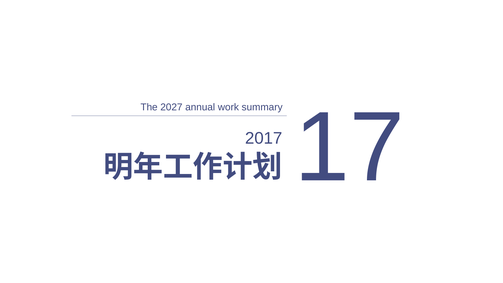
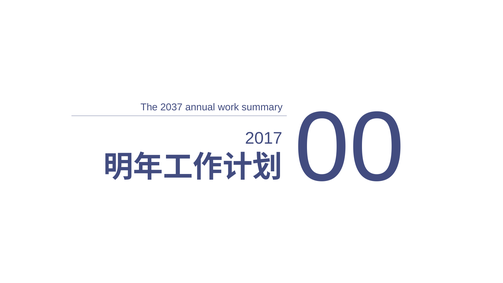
2027: 2027 -> 2037 (171, 107)
17: 17 -> 00 (349, 148)
